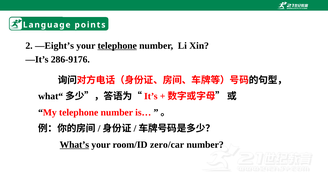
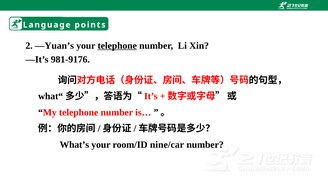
—Eight’s: —Eight’s -> —Yuan’s (54, 46)
286-9176: 286-9176 -> 981-9176 (70, 59)
What’s underline: present -> none (74, 144)
zero/car: zero/car -> nine/car (167, 144)
